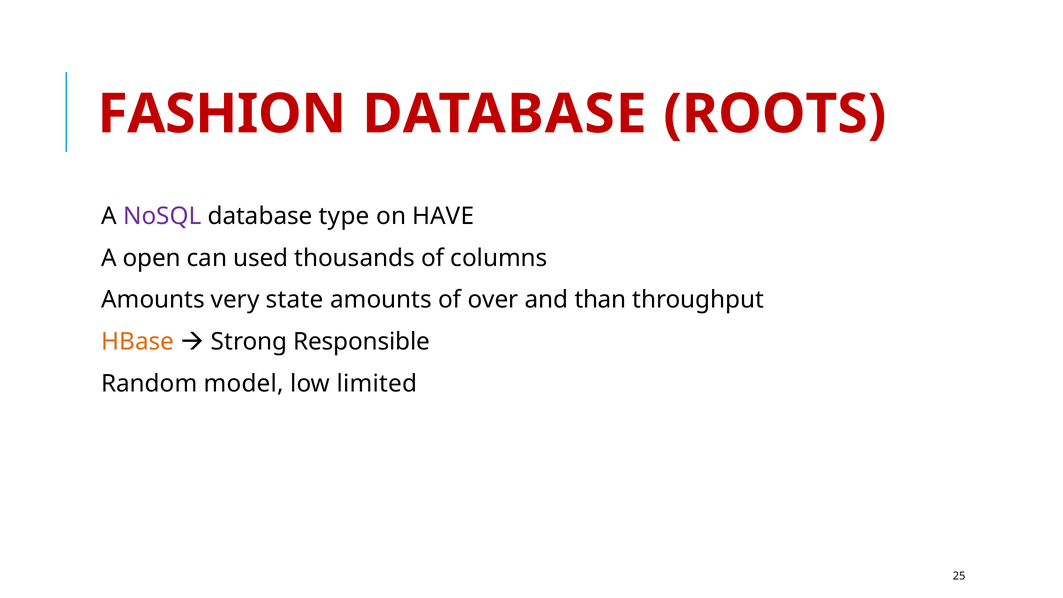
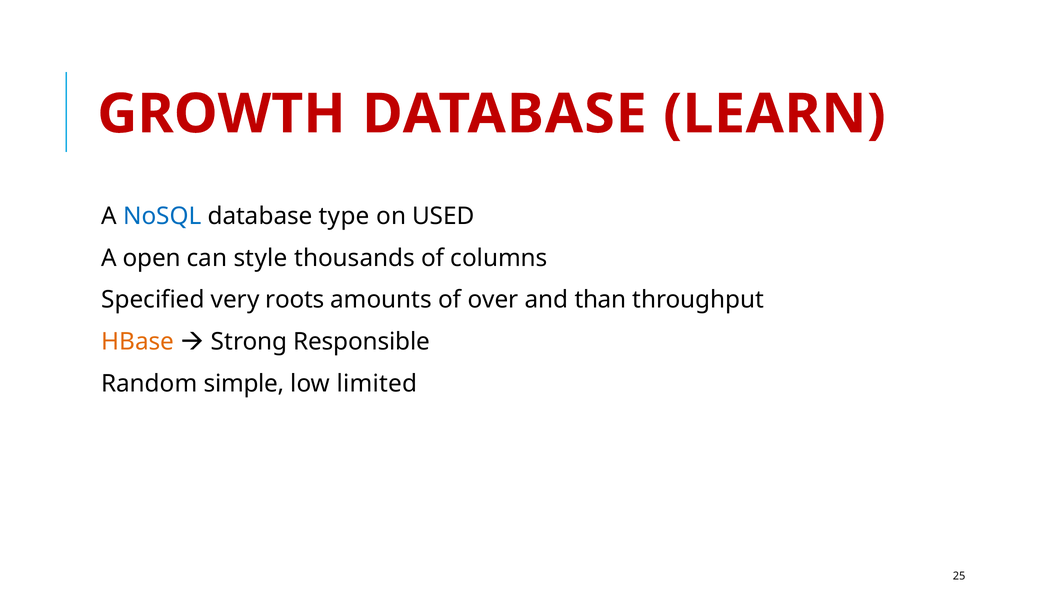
FASHION: FASHION -> GROWTH (221, 114)
ROOTS: ROOTS -> LEARN (774, 114)
NoSQL colour: purple -> blue (162, 216)
HAVE: HAVE -> USED (443, 216)
used: used -> style (261, 258)
Amounts: Amounts -> Specified (153, 300)
state: state -> roots (295, 300)
model: model -> simple (244, 384)
